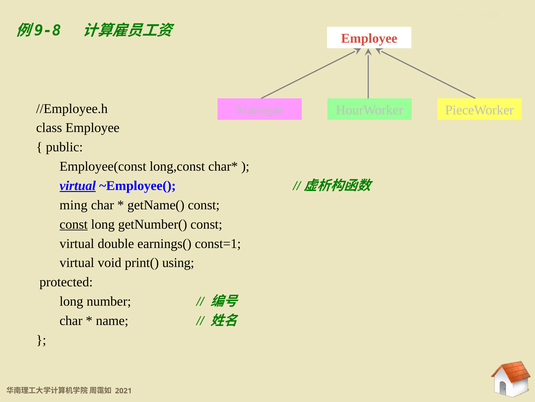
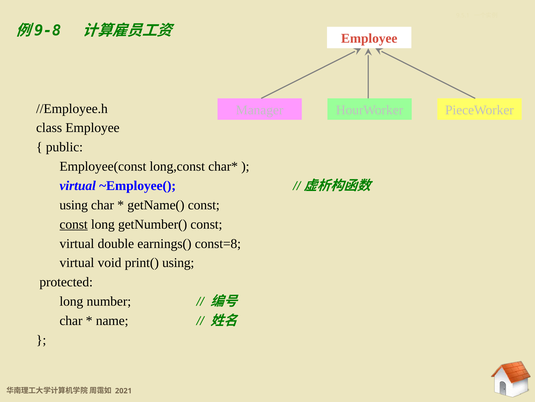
virtual underline: present -> none (78, 185)
ming: ming -> using (74, 205)
const=1: const=1 -> const=8 (218, 243)
